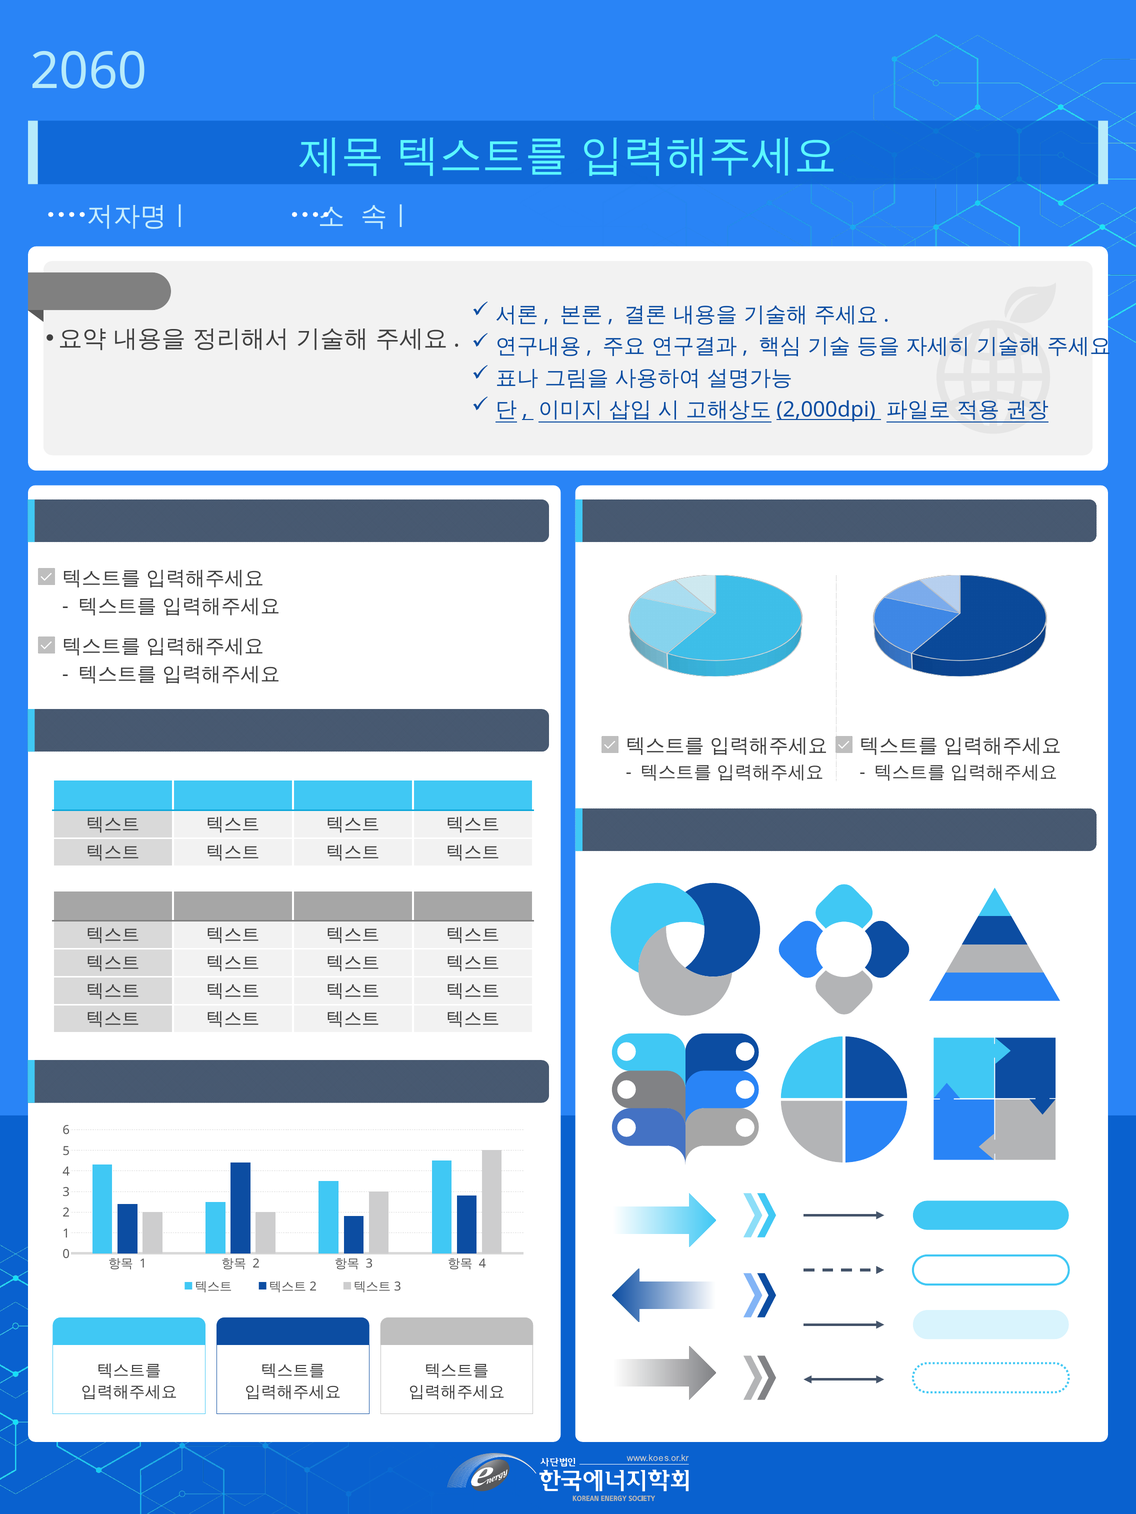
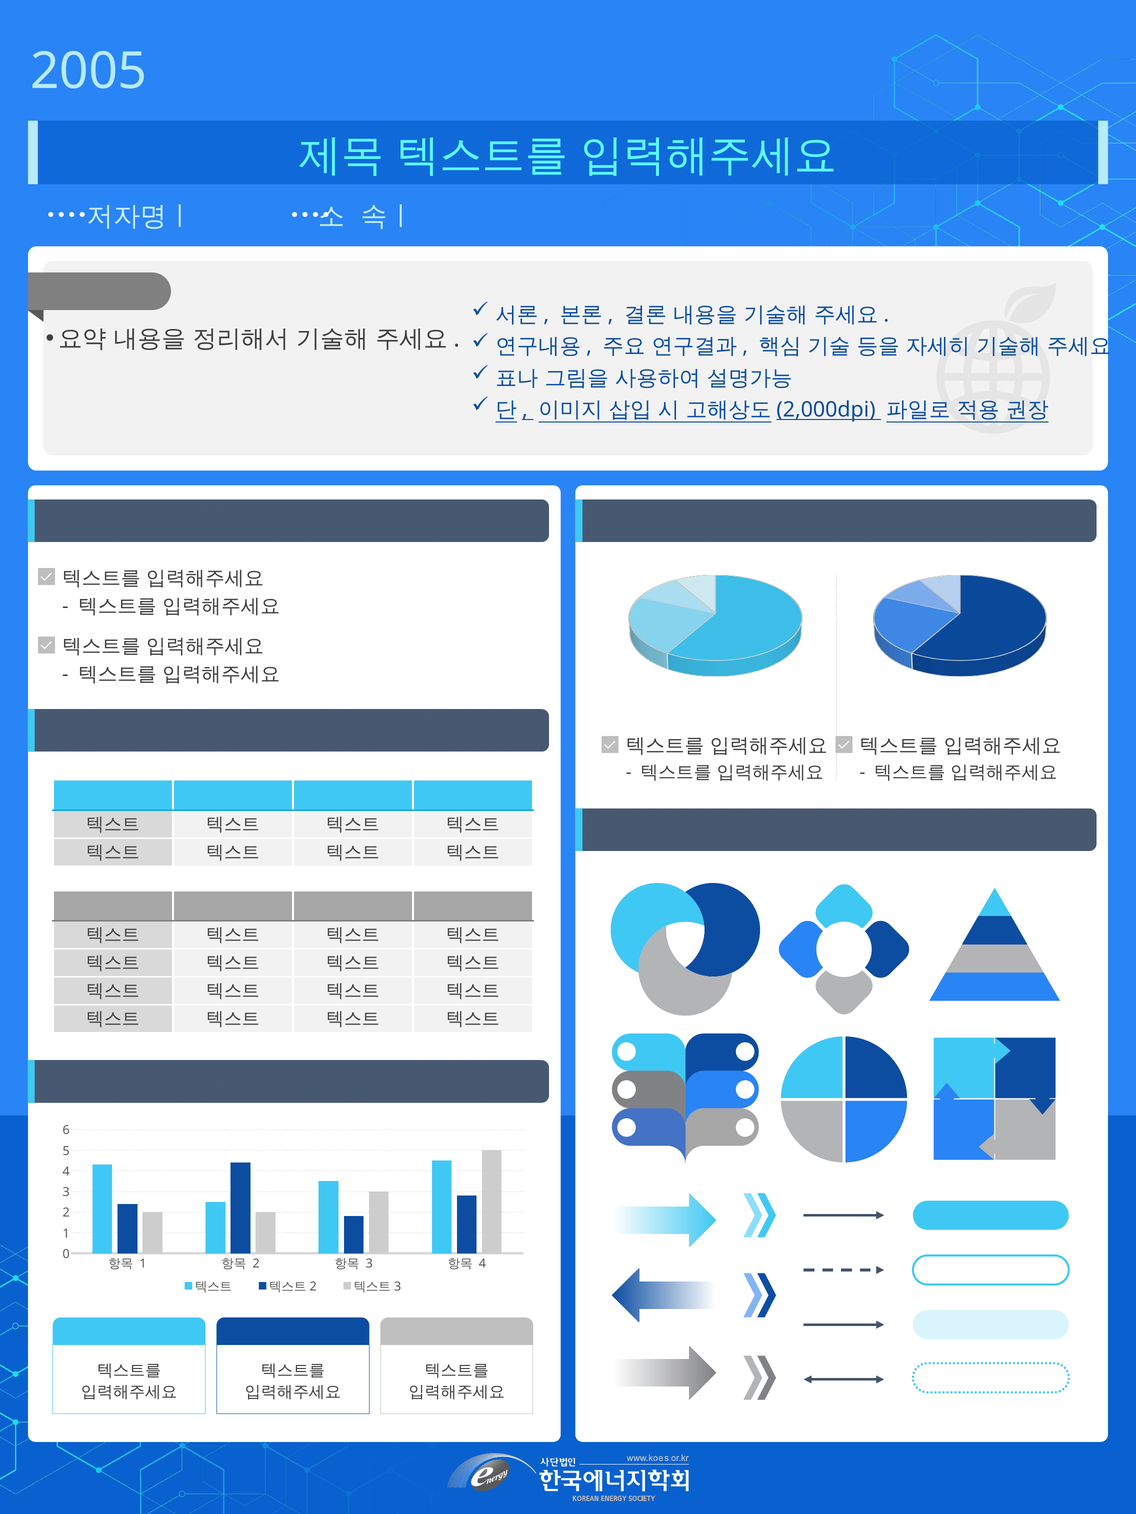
2060: 2060 -> 2005 (89, 72)
